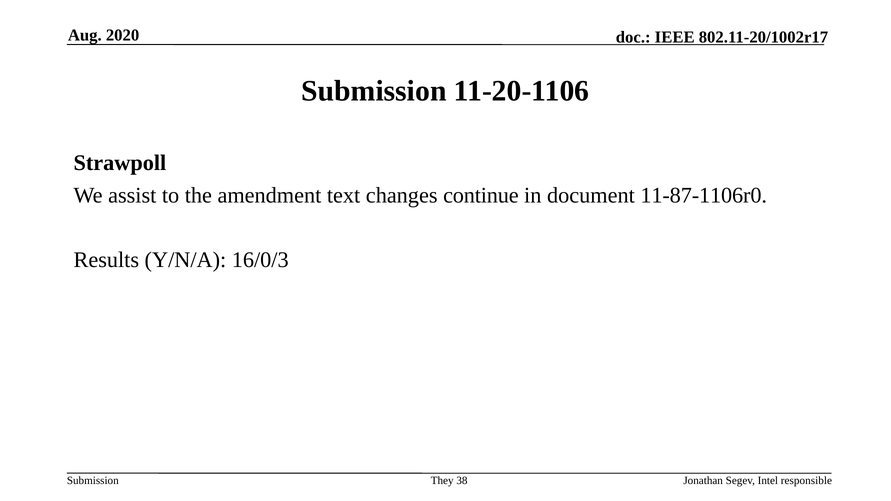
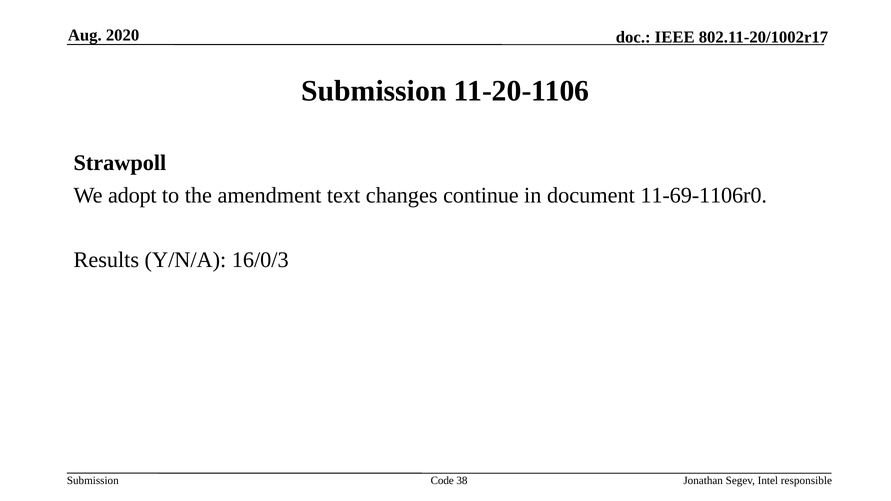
assist: assist -> adopt (132, 195)
11-87-1106r0: 11-87-1106r0 -> 11-69-1106r0 (704, 195)
They: They -> Code (442, 481)
